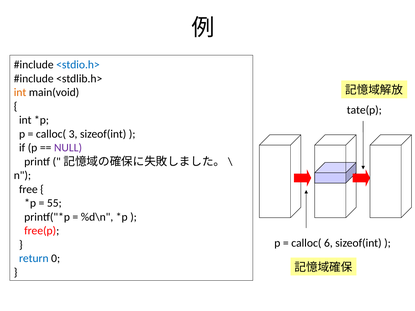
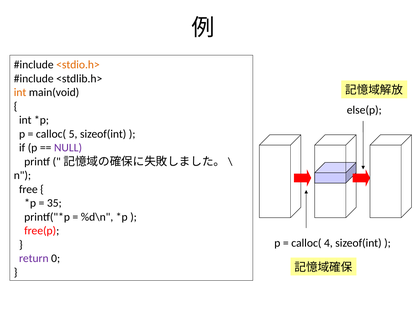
<stdio.h> colour: blue -> orange (78, 65)
tate(p: tate(p -> else(p (364, 110)
3: 3 -> 5 (73, 134)
55: 55 -> 35 (54, 203)
6: 6 -> 4 (328, 243)
return colour: blue -> purple (34, 259)
